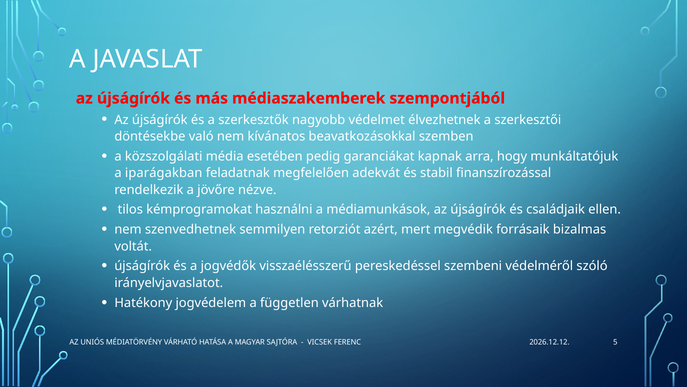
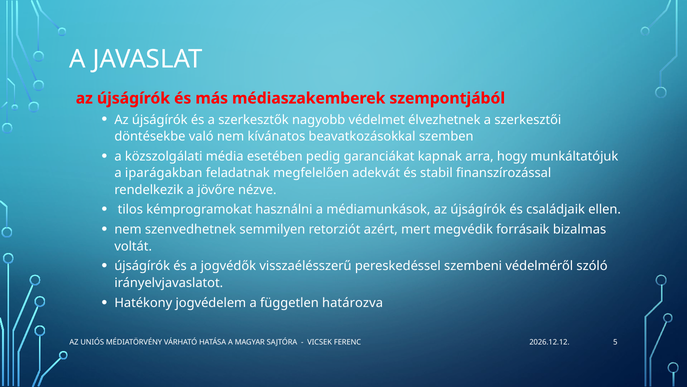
várhatnak: várhatnak -> határozva (353, 302)
